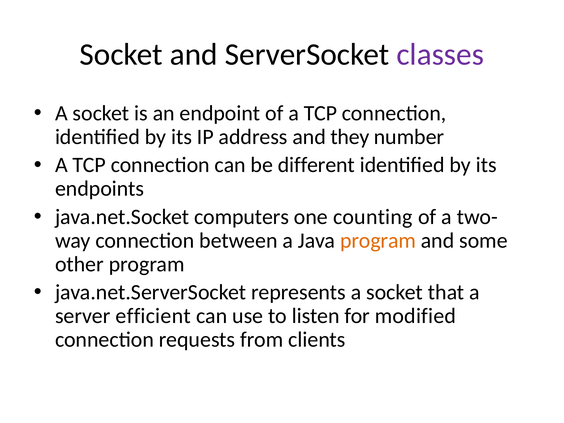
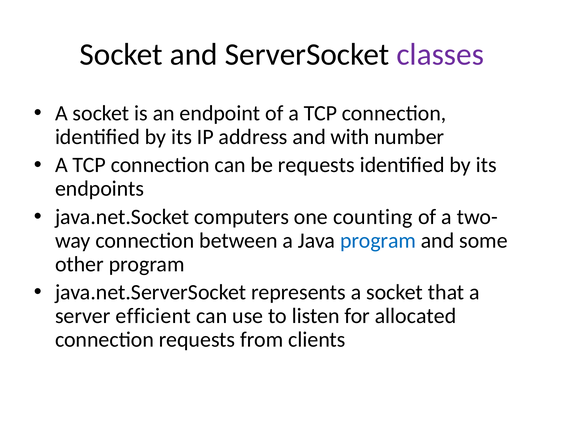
they: they -> with (350, 137)
be different: different -> requests (316, 165)
program colour: orange -> blue (378, 240)
modified: modified -> allocated (416, 316)
